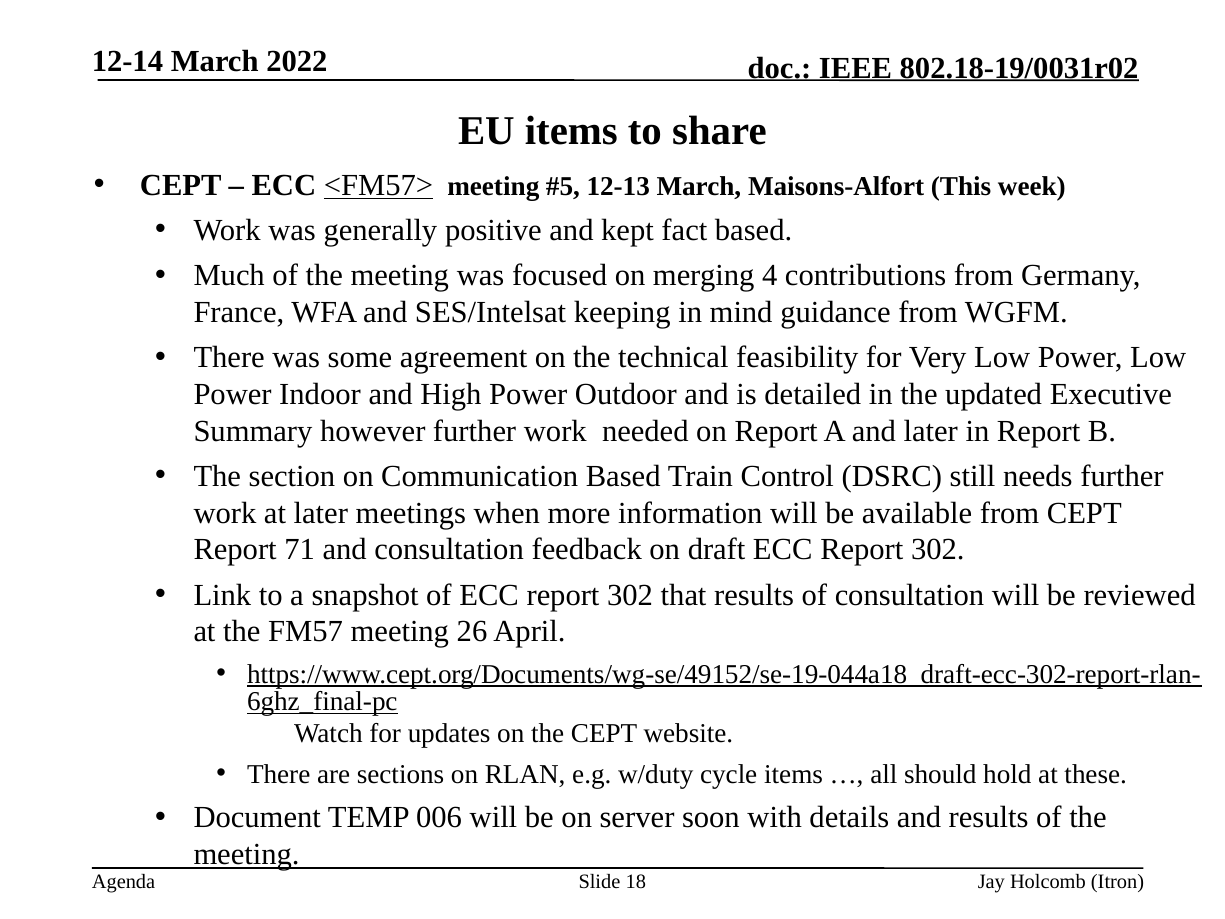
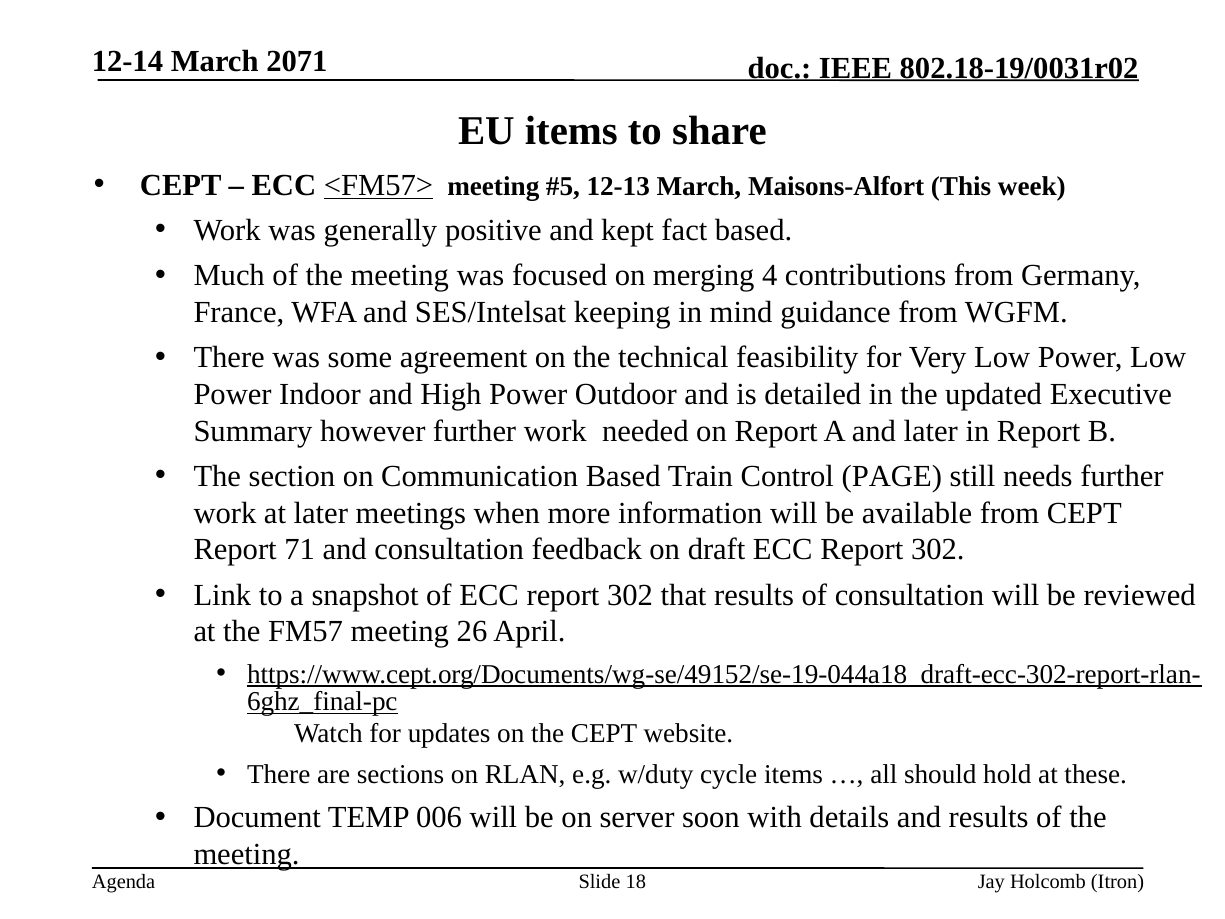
2022: 2022 -> 2071 (297, 61)
DSRC: DSRC -> PAGE (892, 476)
